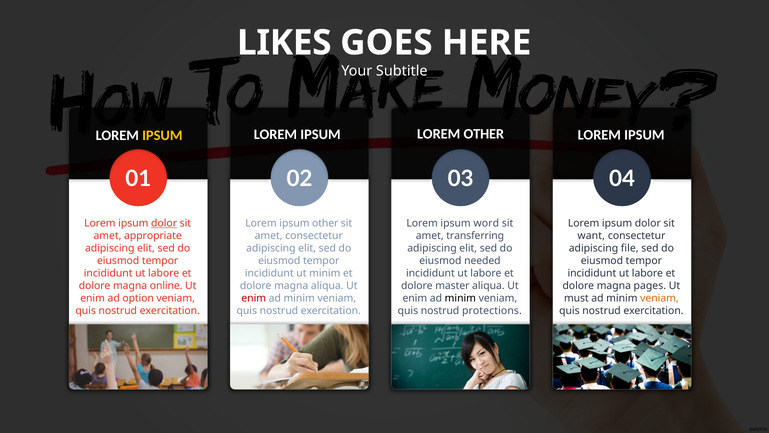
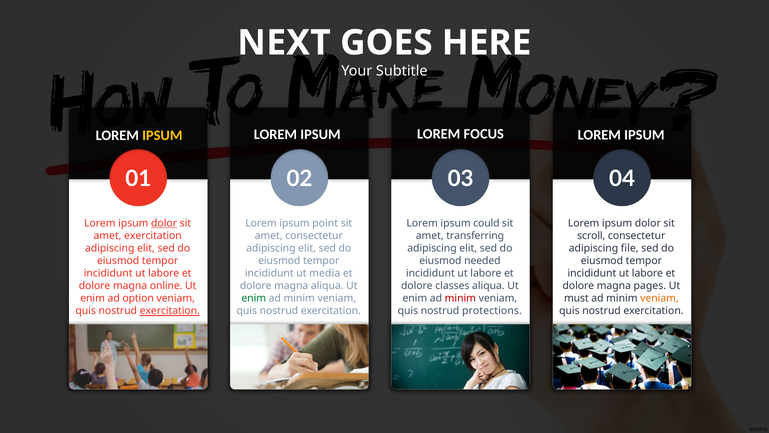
LIKES: LIKES -> NEXT (284, 43)
LOREM OTHER: OTHER -> FOCUS (484, 134)
ipsum other: other -> point (325, 223)
word: word -> could (486, 223)
amet appropriate: appropriate -> exercitation (153, 236)
want: want -> scroll (591, 236)
ut minim: minim -> media (325, 273)
master: master -> classes (452, 286)
enim colour: red -> green (254, 298)
minim colour: black -> red (460, 298)
exercitation underline: none -> present (170, 311)
